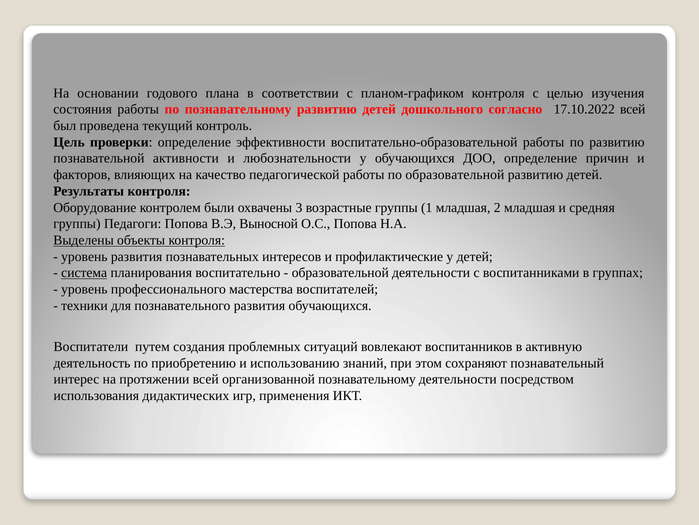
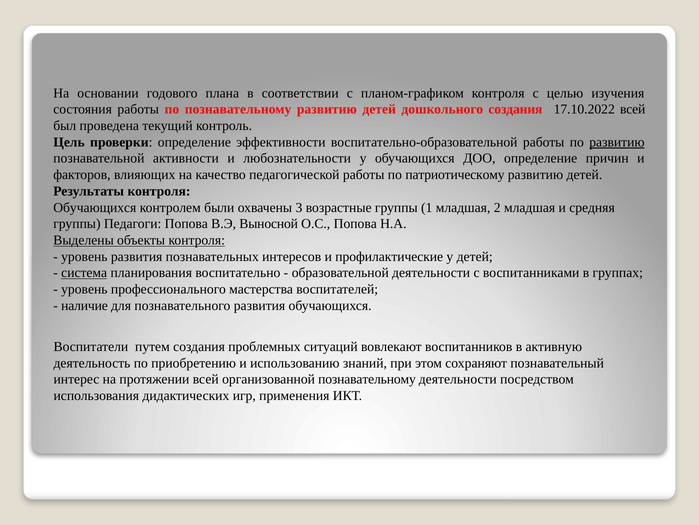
дошкольного согласно: согласно -> создания (515, 109)
развитию underline: none -> present (617, 142)
по образовательной: образовательной -> патриотическому (455, 175)
Оборудование: Оборудование -> Обучающихся (95, 207)
техники: техники -> наличие (85, 305)
